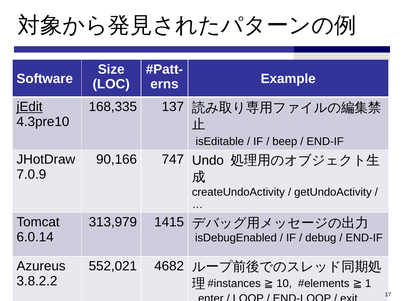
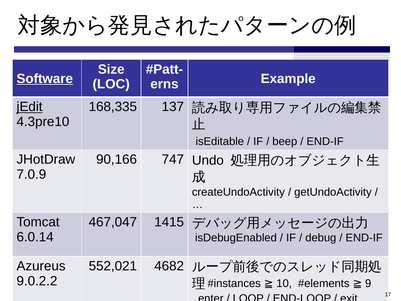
Software underline: none -> present (45, 79)
313,979: 313,979 -> 467,047 (113, 222)
3.8.2.2: 3.8.2.2 -> 9.0.2.2 (37, 281)
1: 1 -> 9 (368, 283)
